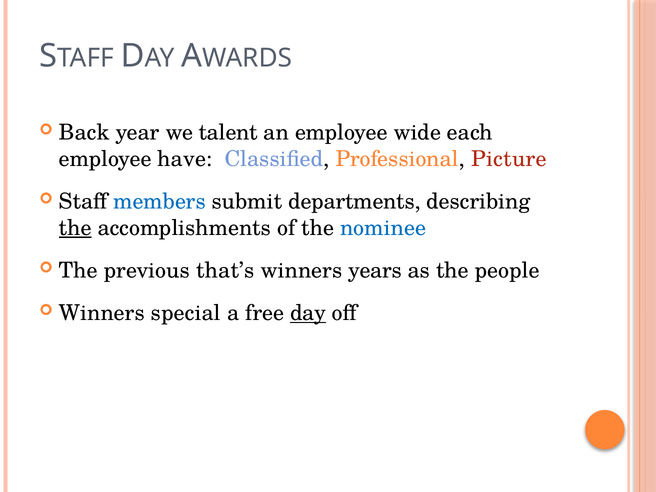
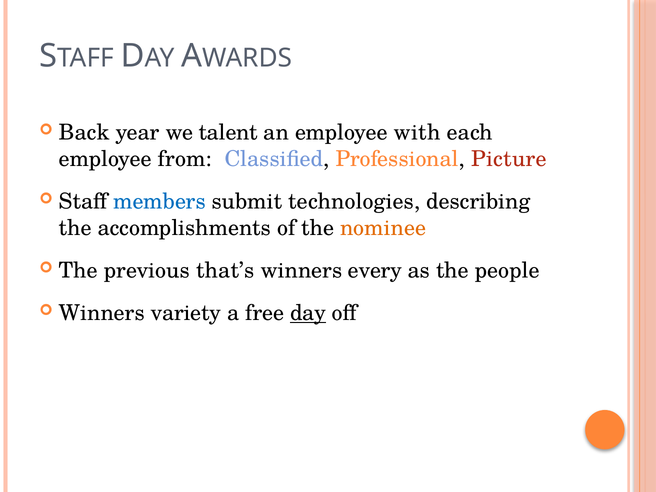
wide: wide -> with (417, 133)
have: have -> from (185, 159)
departments: departments -> technologies (354, 202)
the underline: present -> none (75, 228)
nominee colour: blue -> orange (383, 228)
years: years -> every (375, 270)
special: special -> variety (186, 313)
